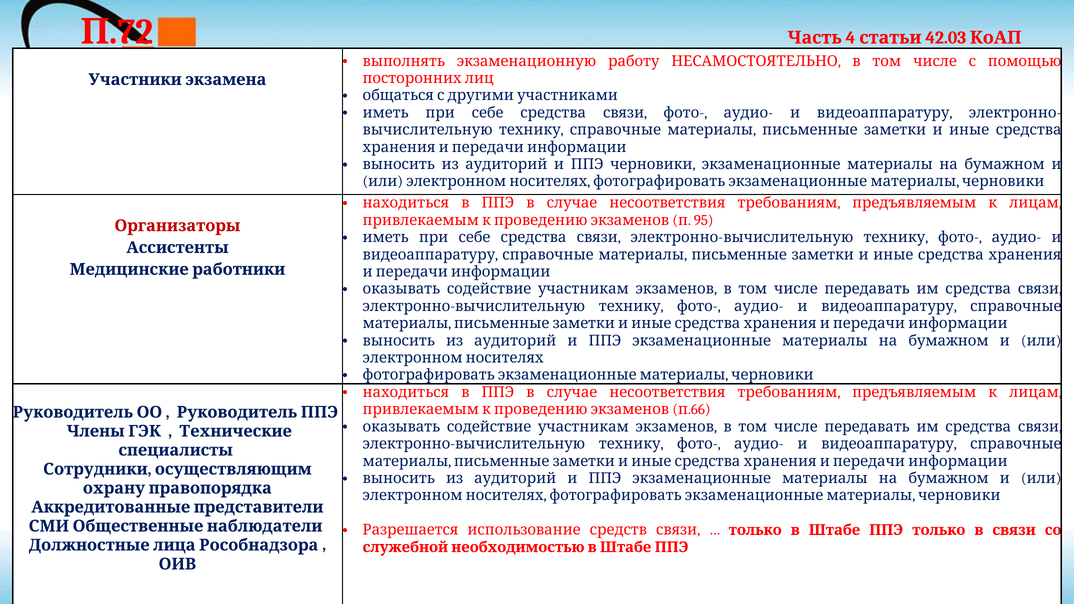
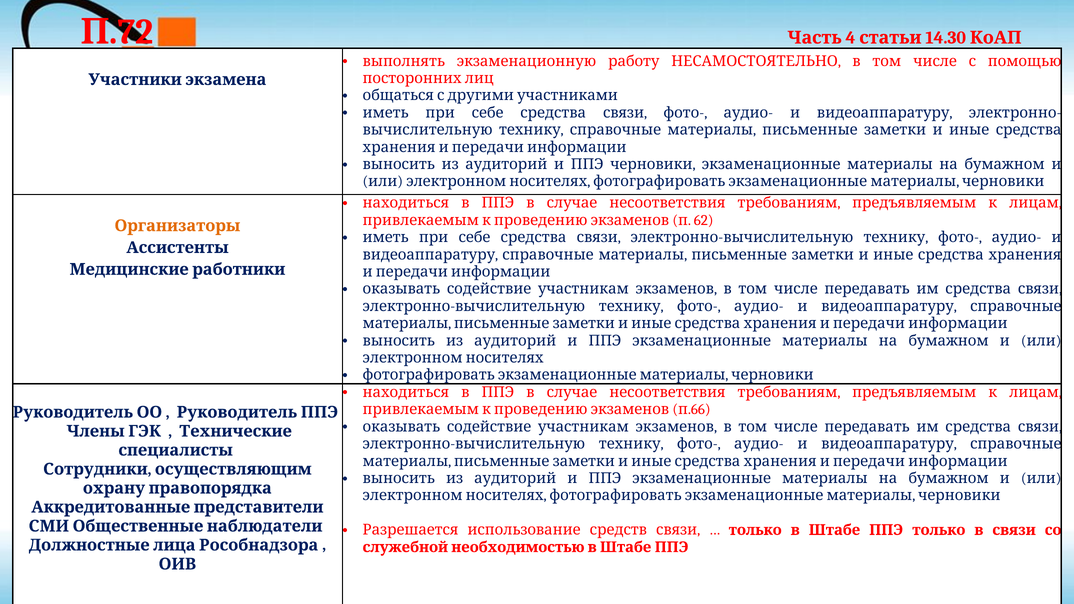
42.03: 42.03 -> 14.30 (946, 38)
95: 95 -> 62 (704, 220)
Организаторы colour: red -> orange (177, 226)
